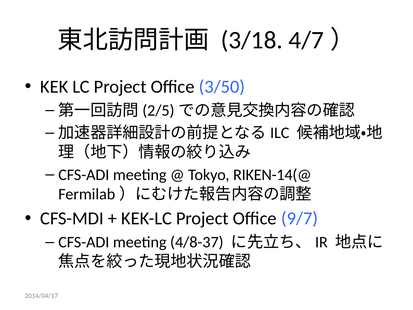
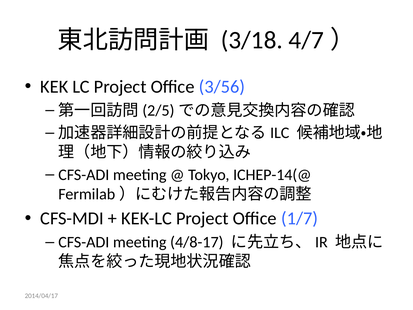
3/50: 3/50 -> 3/56 (222, 87)
RIKEN-14(@: RIKEN-14(@ -> ICHEP-14(@ (272, 175)
9/7: 9/7 -> 1/7 (300, 218)
4/8-37: 4/8-37 -> 4/8-17 (197, 242)
